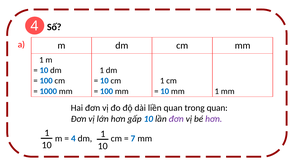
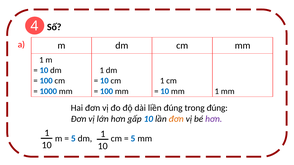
liền quan: quan -> đúng (173, 108)
trong quan: quan -> đúng (217, 108)
đơn colour: purple -> orange (176, 119)
4: 4 -> 5 (73, 139)
7: 7 -> 5 (133, 139)
